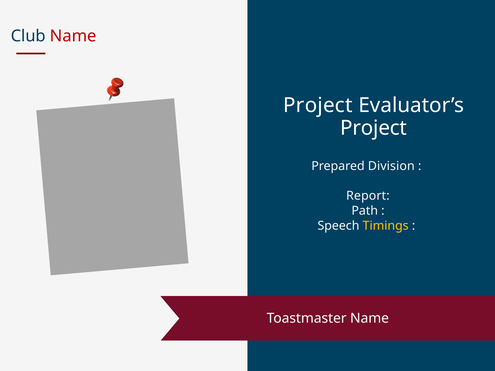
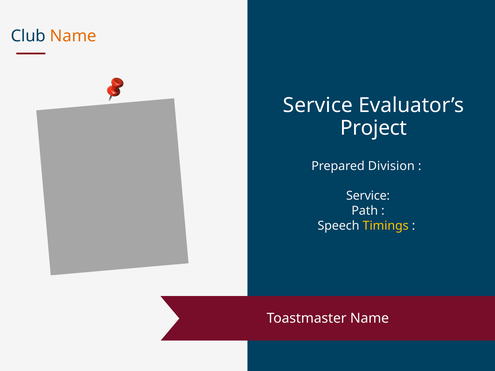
Name colour: red -> orange (73, 36)
Project: Project -> Service (318, 106)
Report: Report -> Service (368, 196)
